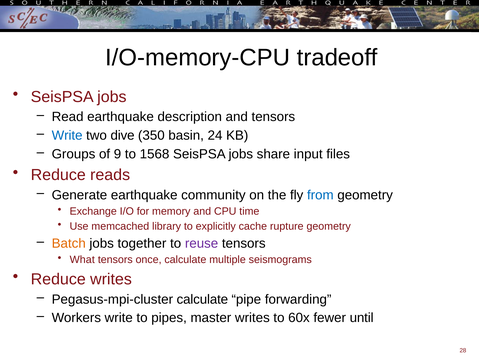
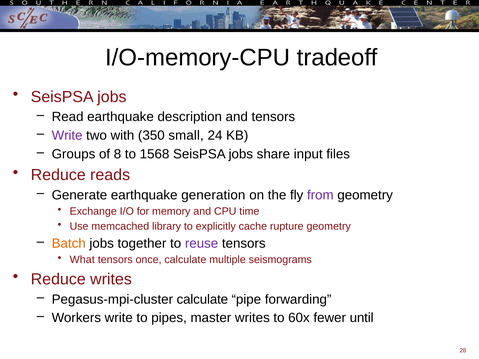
Write colour: blue -> purple (67, 136)
dive: dive -> with (122, 136)
basin: basin -> small (186, 136)
9: 9 -> 8 (118, 154)
community: community -> generation (213, 195)
from colour: blue -> purple (320, 195)
